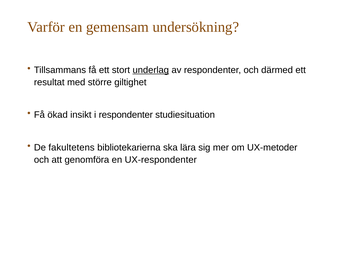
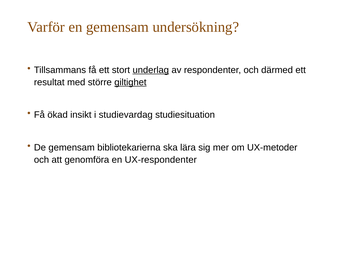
giltighet underline: none -> present (130, 82)
i respondenter: respondenter -> studievardag (126, 115)
De fakultetens: fakultetens -> gemensam (72, 148)
